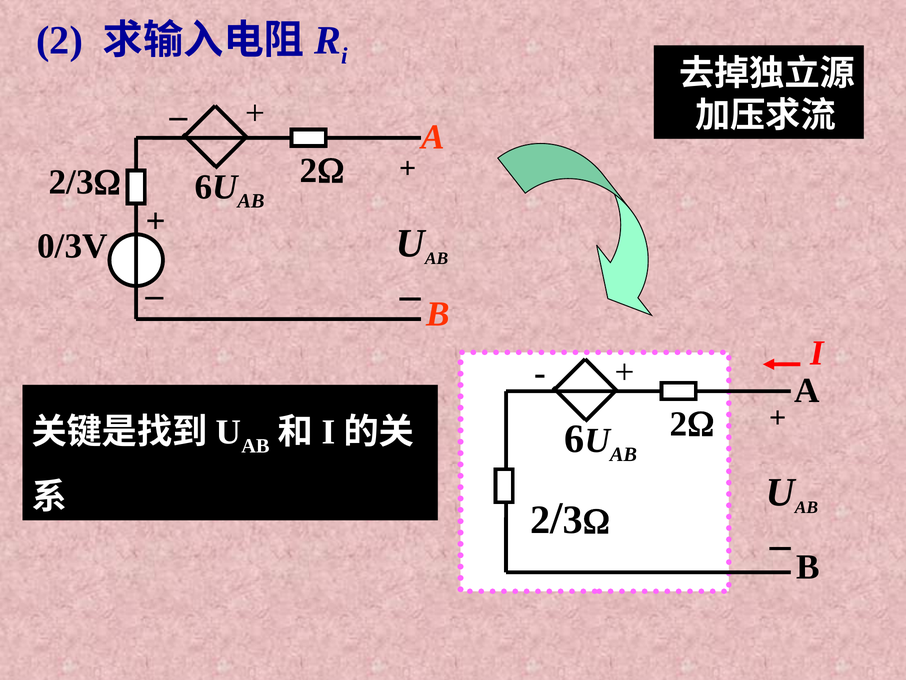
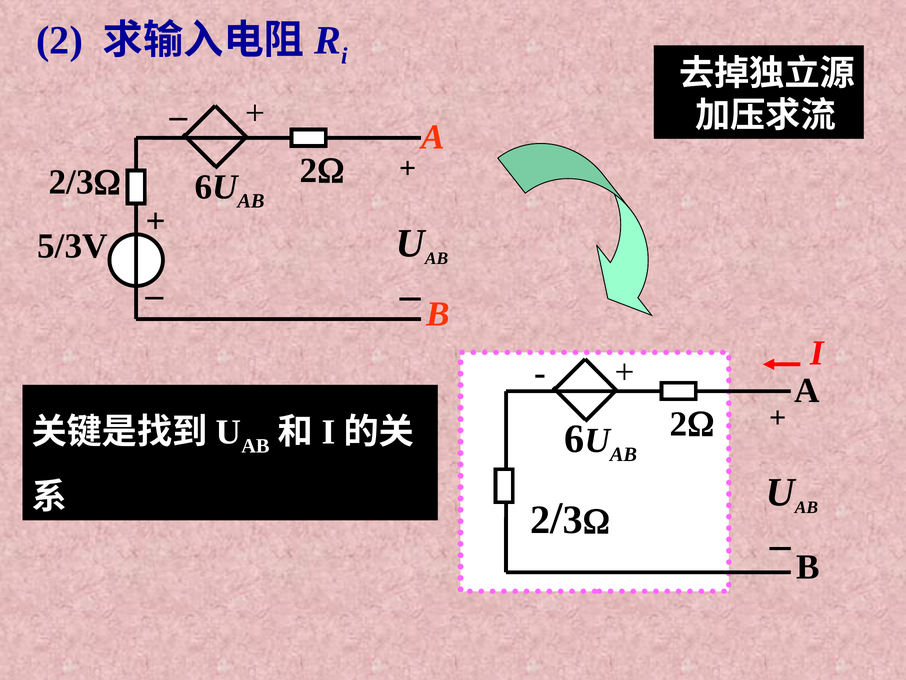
0/3V: 0/3V -> 5/3V (73, 246)
